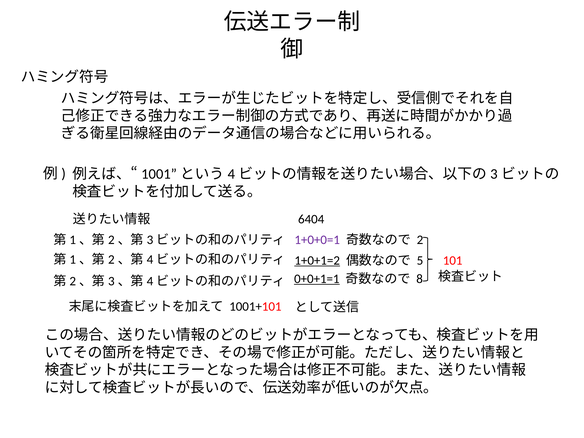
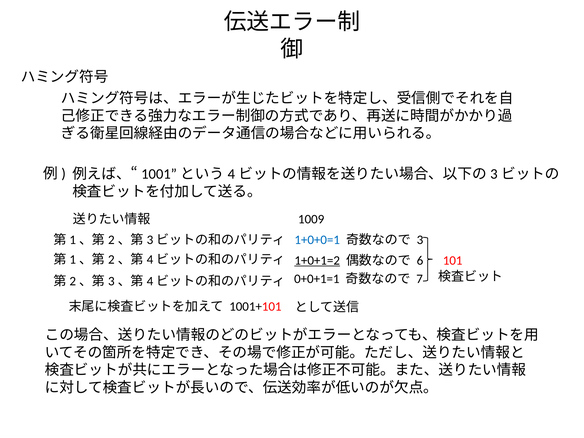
6404: 6404 -> 1009 (311, 219)
1+0+0=1 colour: purple -> blue (317, 240)
2: 2 -> 3 (420, 240)
5: 5 -> 6 (420, 260)
0+0+1=1 underline: present -> none (317, 279)
8: 8 -> 7 (420, 279)
